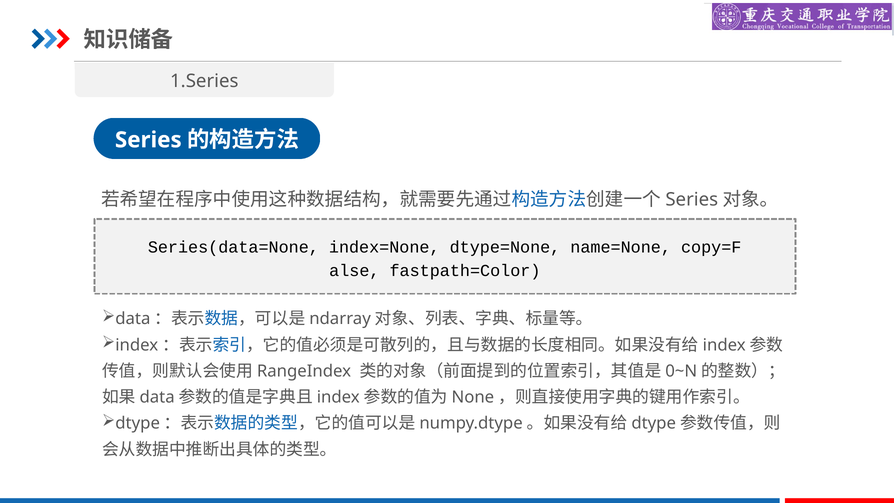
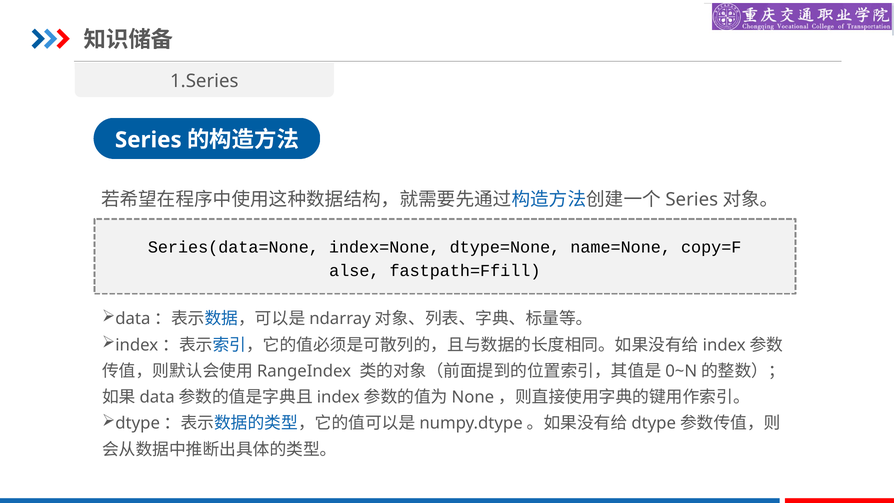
fastpath=Color: fastpath=Color -> fastpath=Ffill (465, 271)
